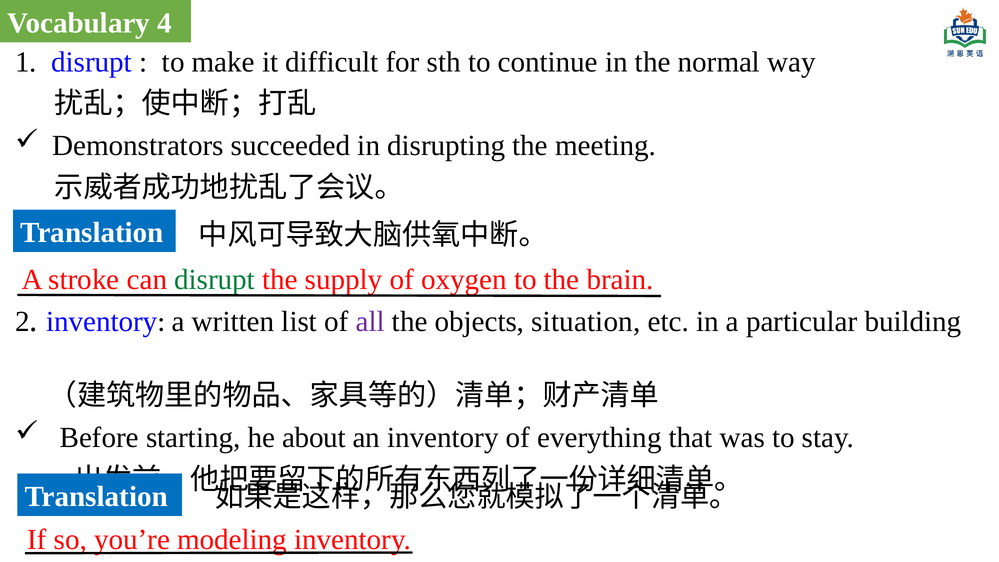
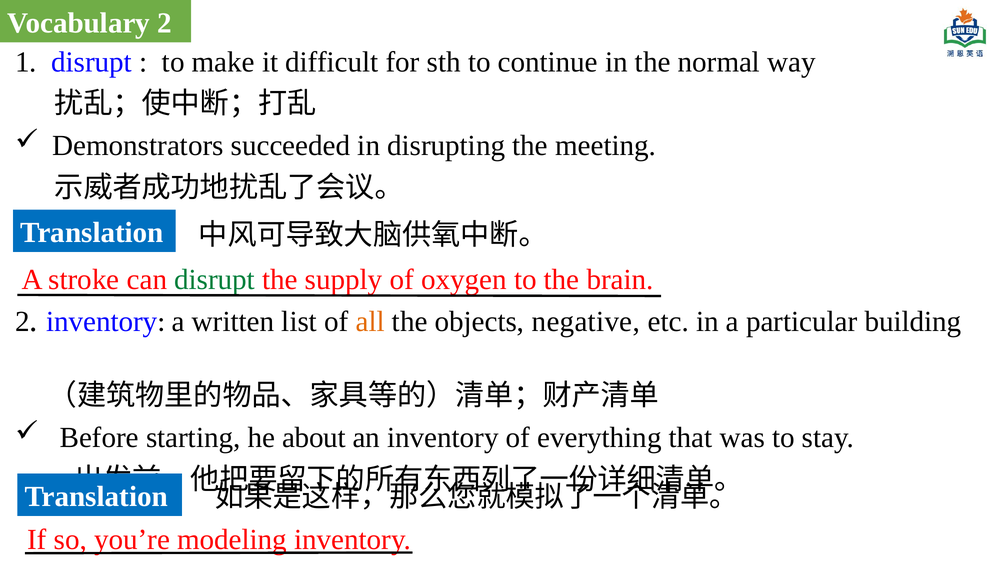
Vocabulary 4: 4 -> 2 (164, 23)
all colour: purple -> orange (370, 321)
situation: situation -> negative (586, 321)
